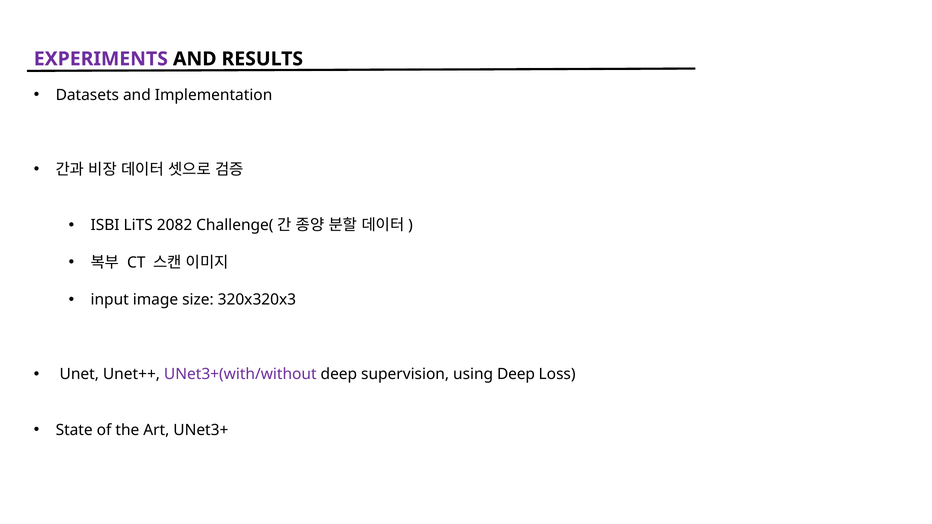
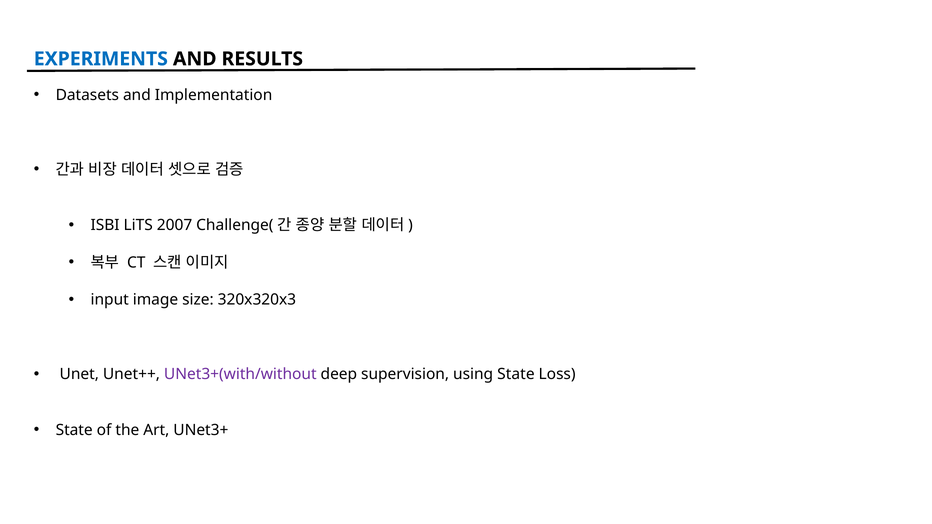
EXPERIMENTS colour: purple -> blue (101, 59)
2082: 2082 -> 2007 (175, 225)
using Deep: Deep -> State (516, 375)
